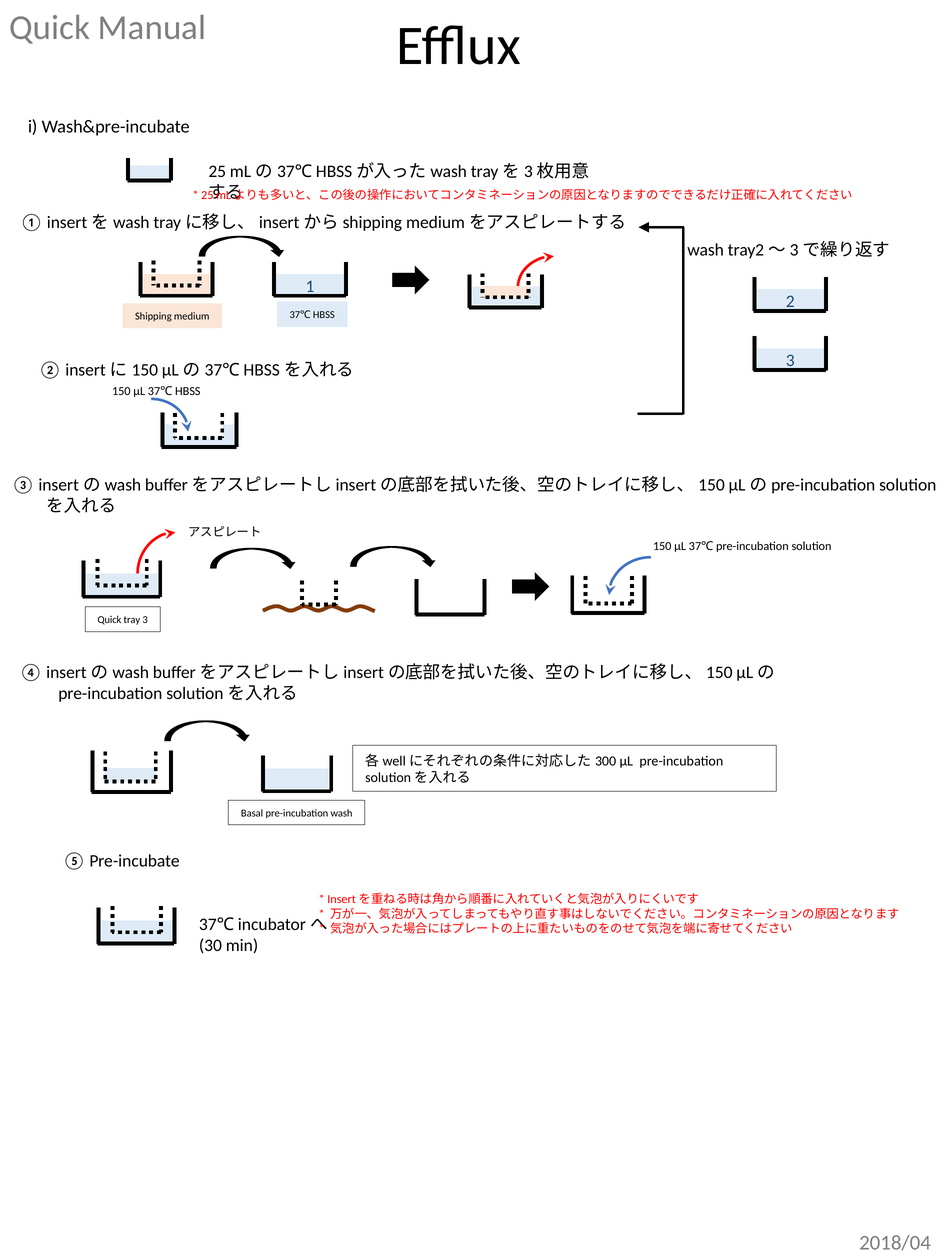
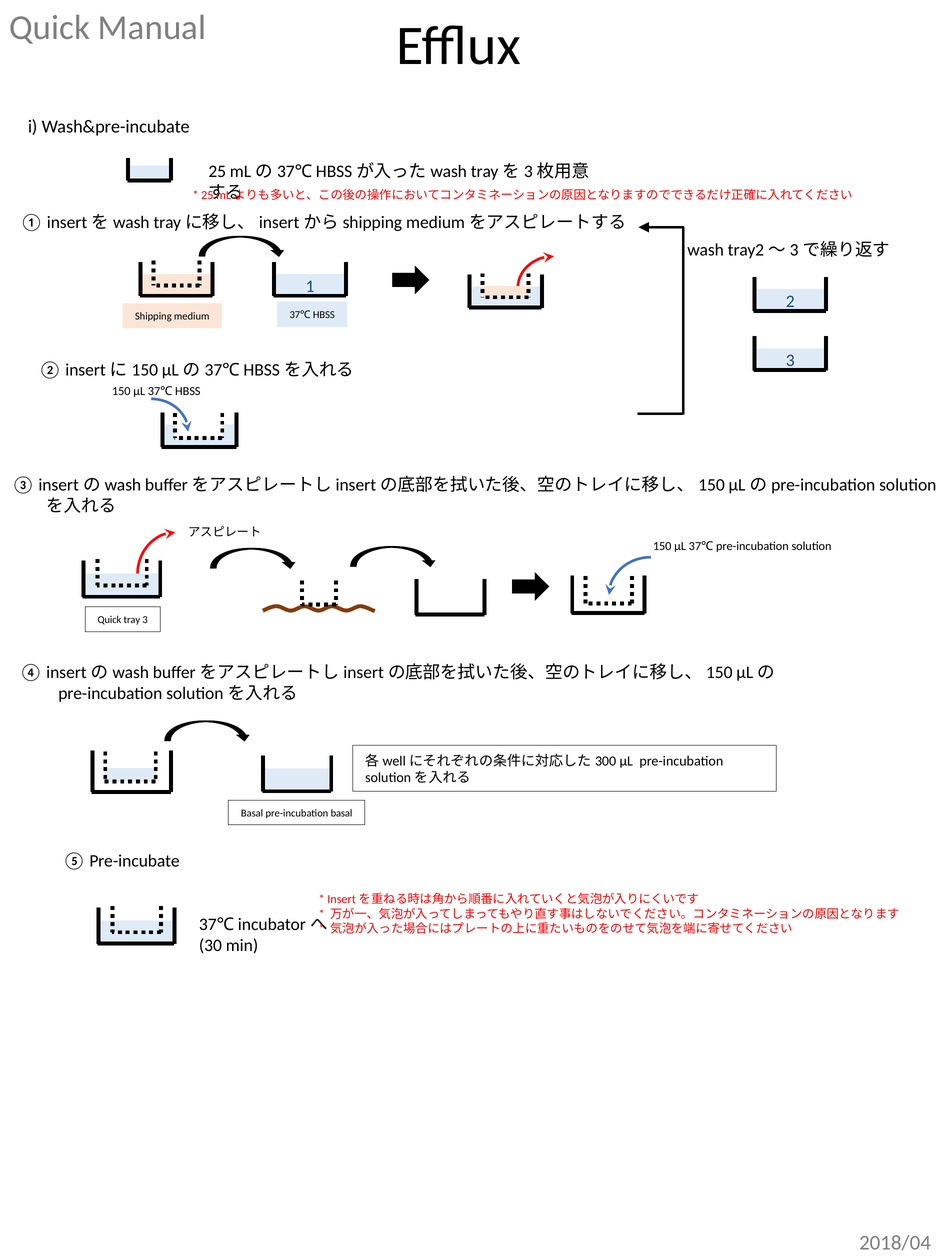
pre-incubation wash: wash -> basal (341, 814)
